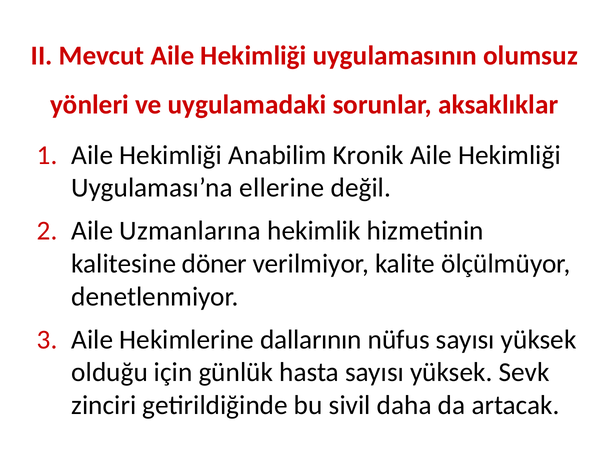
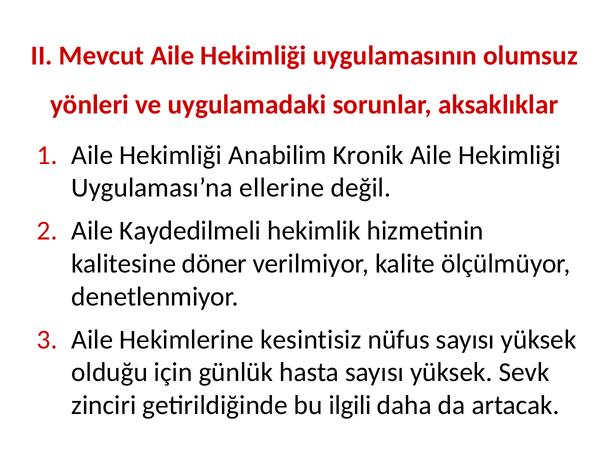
Uzmanlarına: Uzmanlarına -> Kaydedilmeli (190, 231)
dallarının: dallarının -> kesintisiz (311, 339)
sivil: sivil -> ilgili (350, 405)
